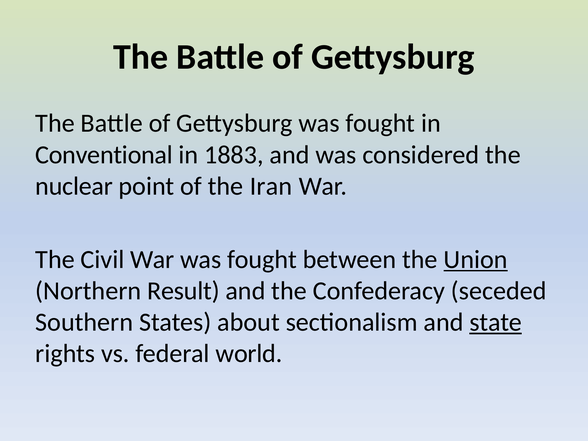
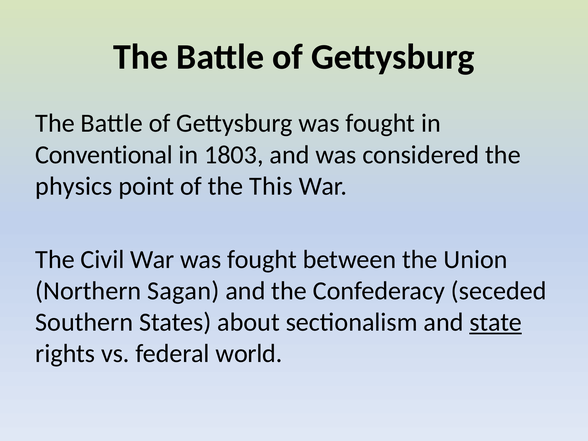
1883: 1883 -> 1803 (234, 155)
nuclear: nuclear -> physics (74, 186)
Iran: Iran -> This (271, 186)
Union underline: present -> none (476, 259)
Result: Result -> Sagan (183, 291)
